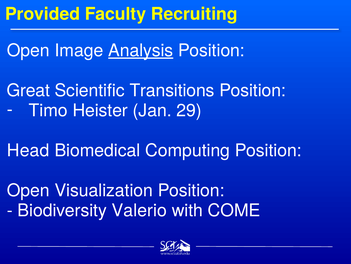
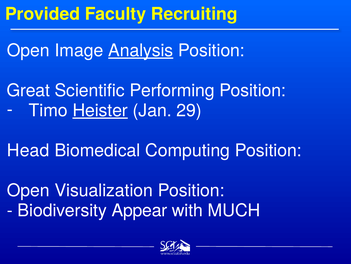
Transitions: Transitions -> Performing (172, 90)
Heister underline: none -> present (100, 110)
Valerio: Valerio -> Appear (139, 210)
COME: COME -> MUCH (234, 210)
